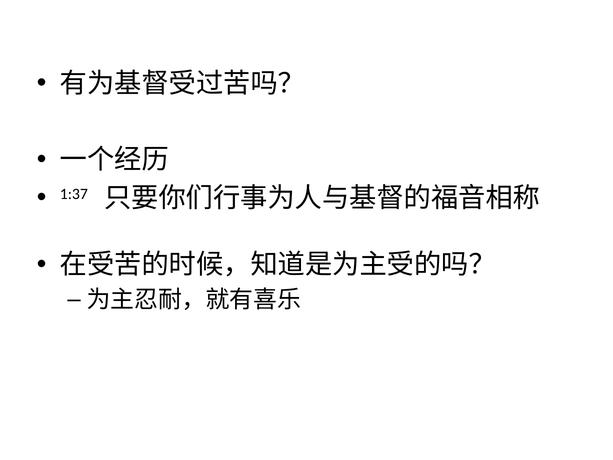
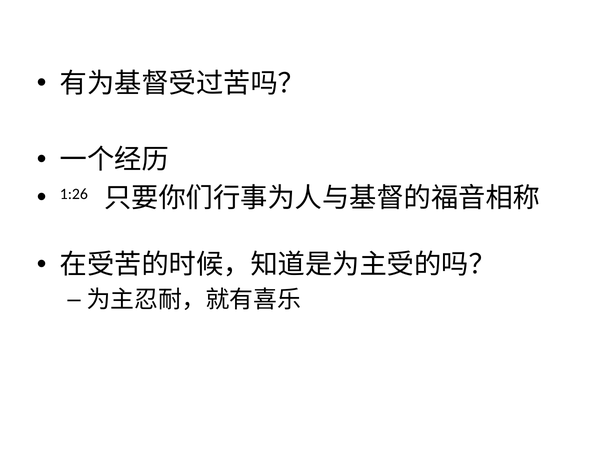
1:37: 1:37 -> 1:26 (74, 194)
